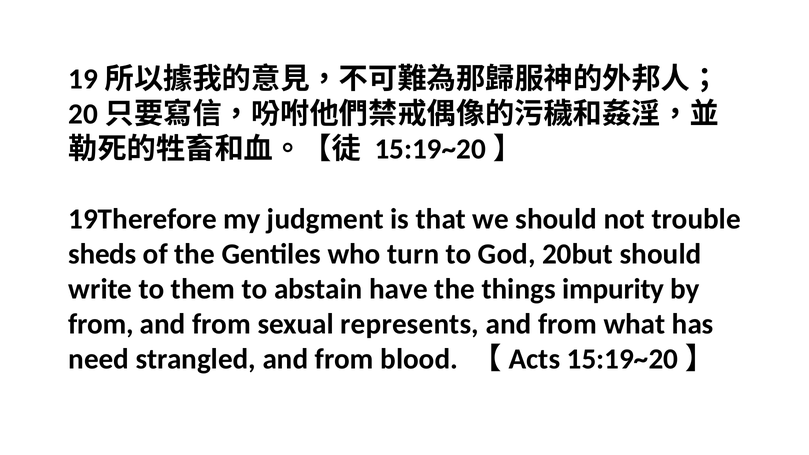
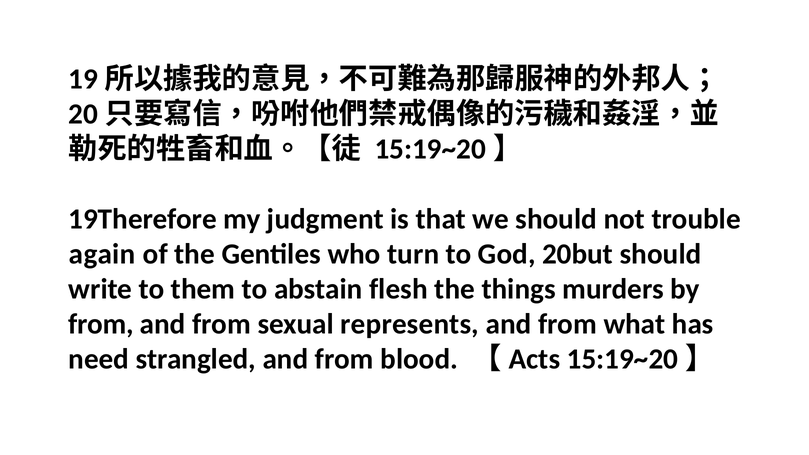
sheds: sheds -> again (102, 254)
have: have -> flesh (398, 289)
impurity: impurity -> murders (613, 289)
